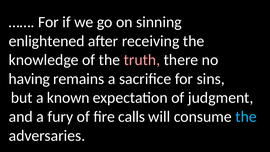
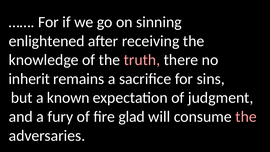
having: having -> inherit (29, 79)
calls: calls -> glad (132, 117)
the colour: light blue -> pink (246, 117)
